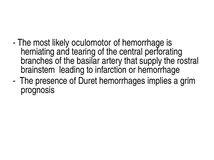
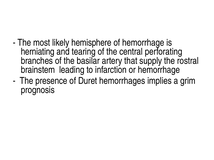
oculomotor: oculomotor -> hemisphere (91, 43)
